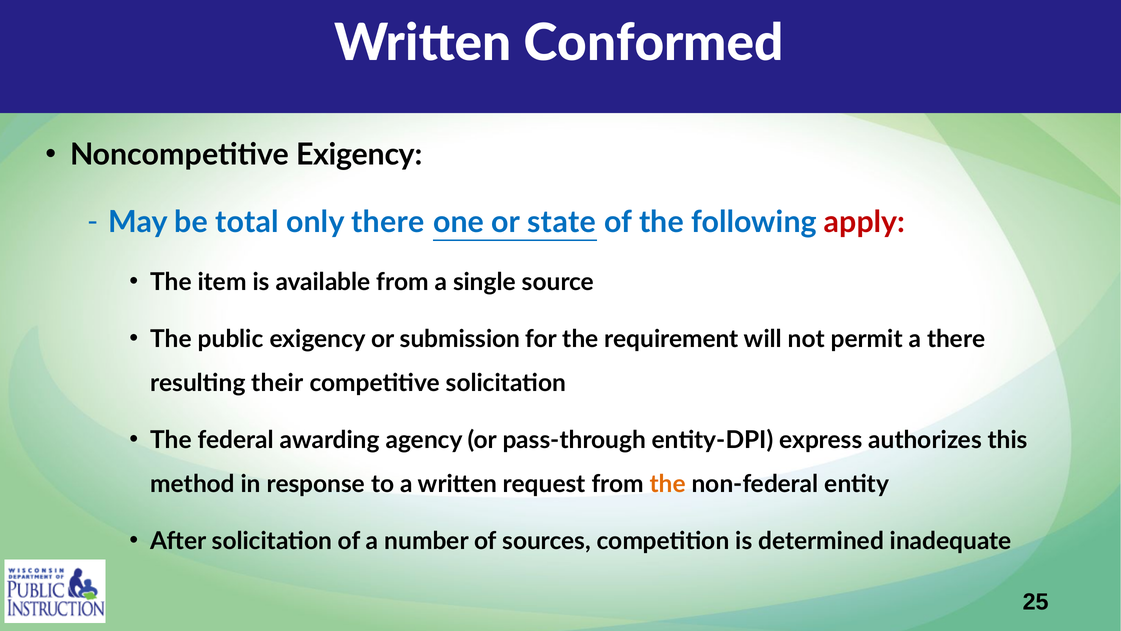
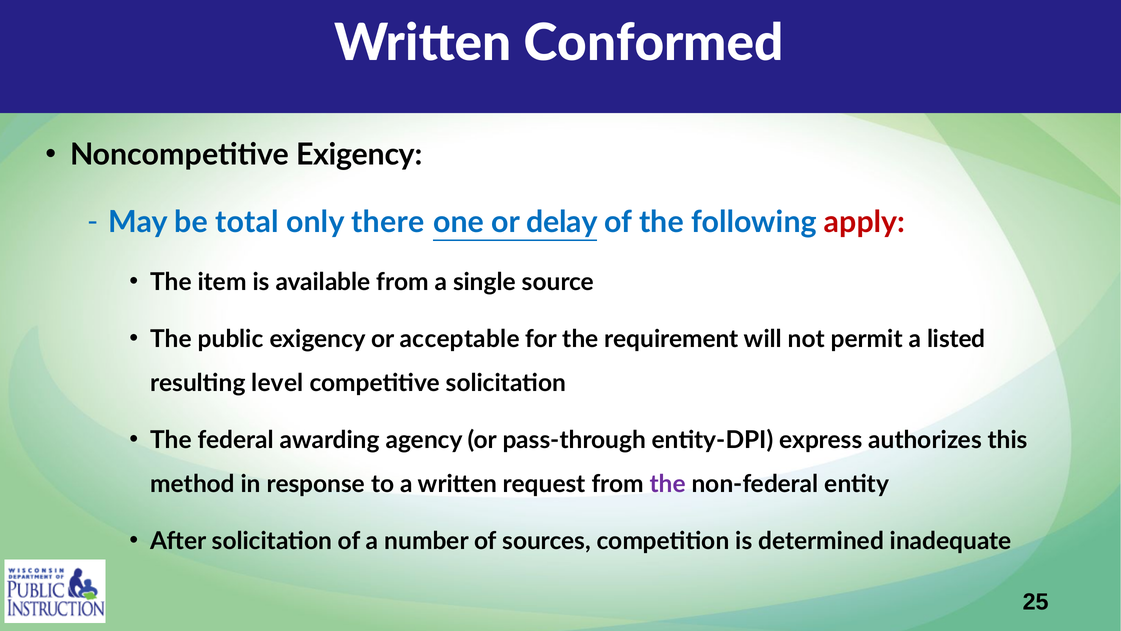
state: state -> delay (562, 222)
submission: submission -> acceptable (460, 339)
a there: there -> listed (956, 339)
their: their -> level (277, 383)
the colour: orange -> purple (668, 484)
